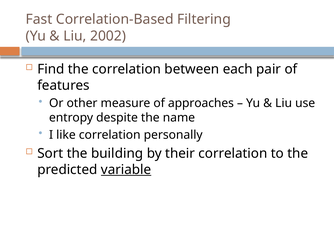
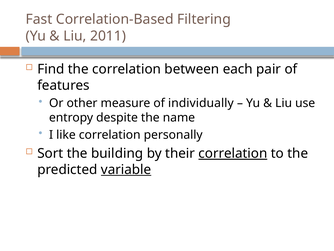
2002: 2002 -> 2011 (108, 36)
approaches: approaches -> individually (201, 103)
correlation underline: none -> present (233, 153)
